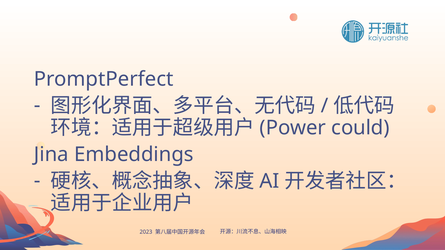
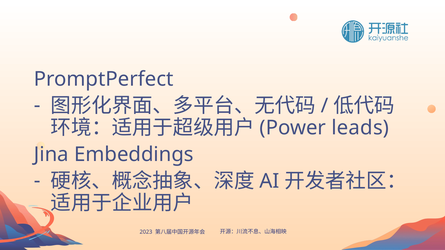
could: could -> leads (360, 128)
